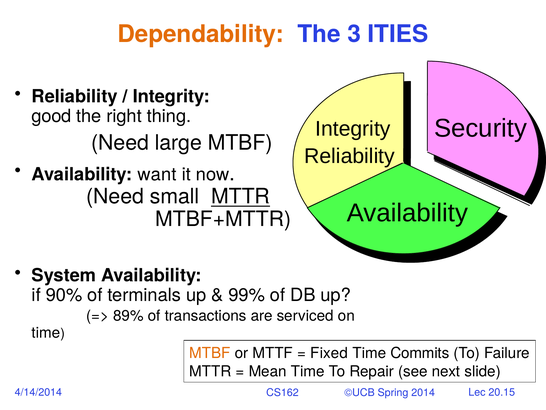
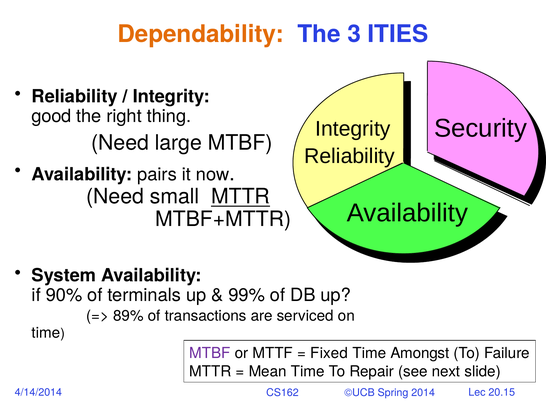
want: want -> pairs (157, 174)
MTBF colour: orange -> purple (210, 353)
Commits: Commits -> Amongst (420, 353)
